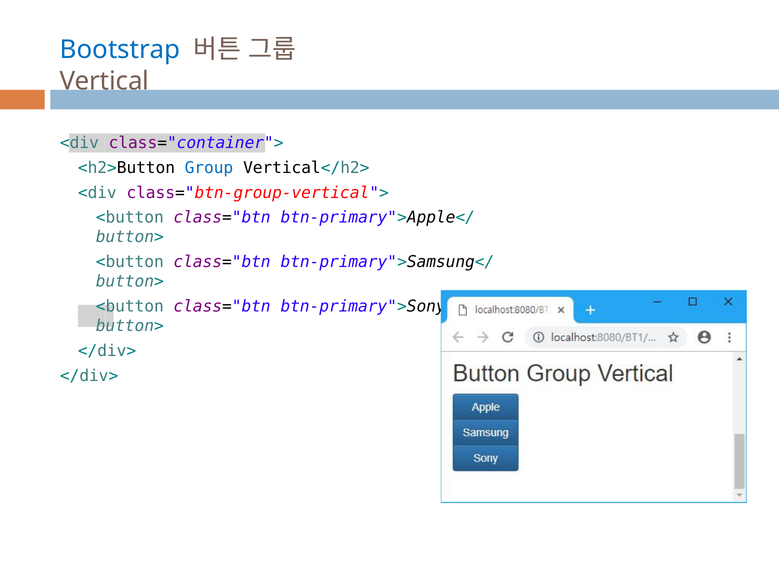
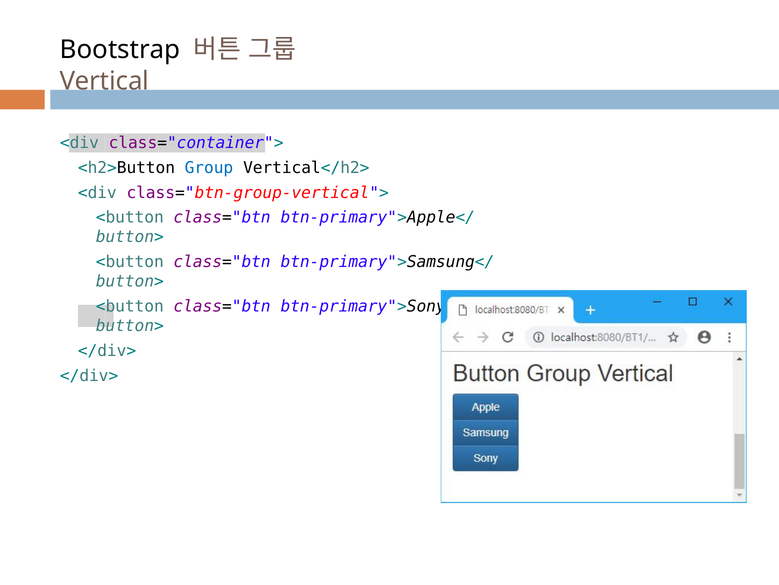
Bootstrap colour: blue -> black (120, 50)
